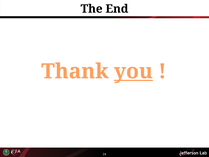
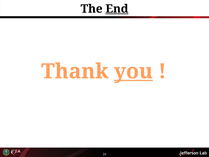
End underline: none -> present (117, 9)
